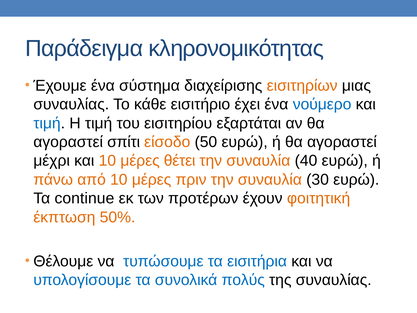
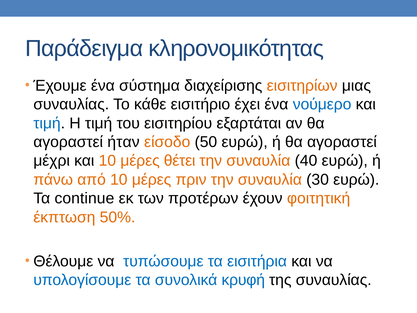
σπίτι: σπίτι -> ήταν (124, 142)
πολύς: πολύς -> κρυφή (243, 280)
